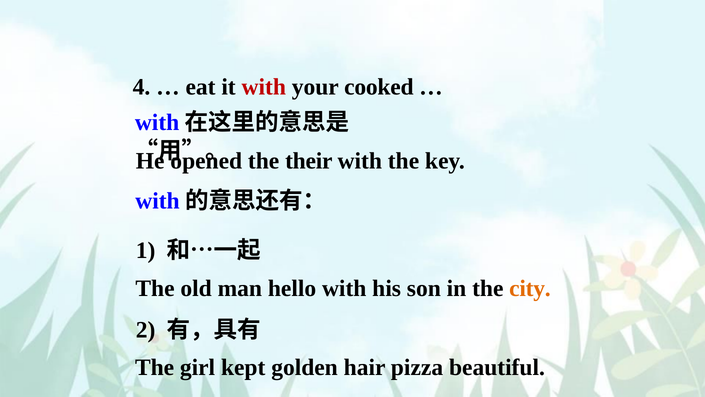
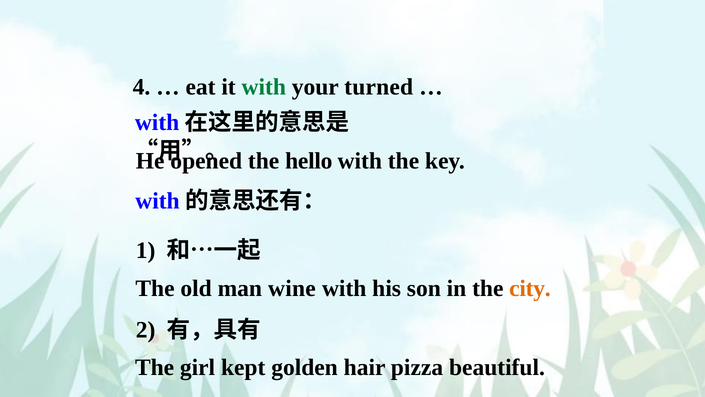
with colour: red -> green (264, 87)
cooked: cooked -> turned (379, 87)
their: their -> hello (309, 161)
hello: hello -> wine (292, 288)
